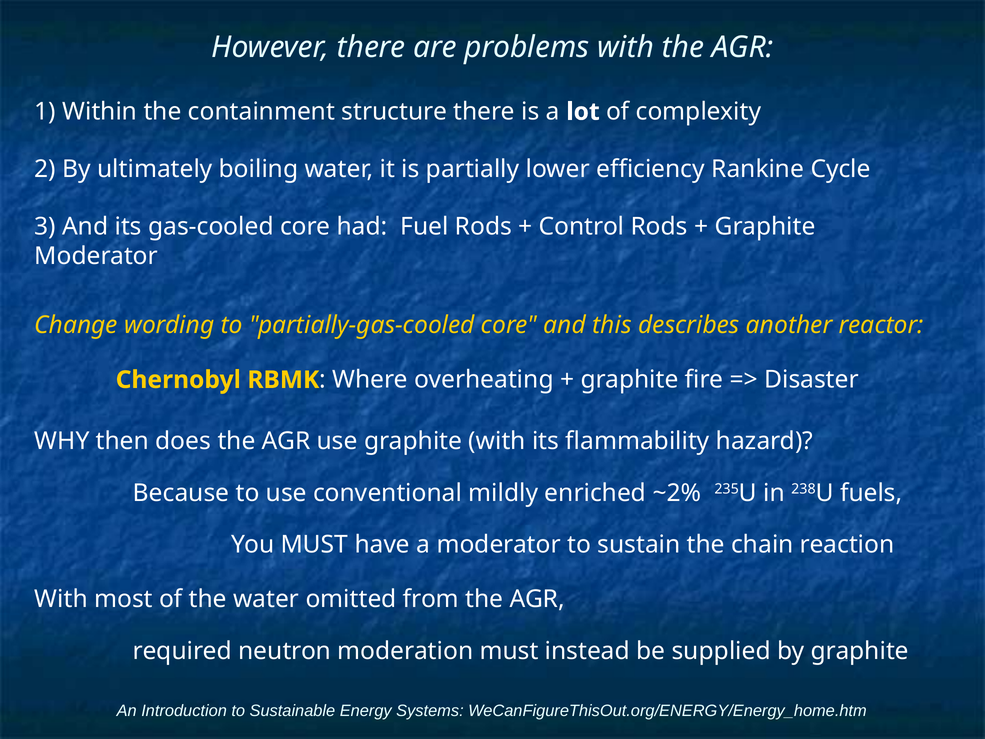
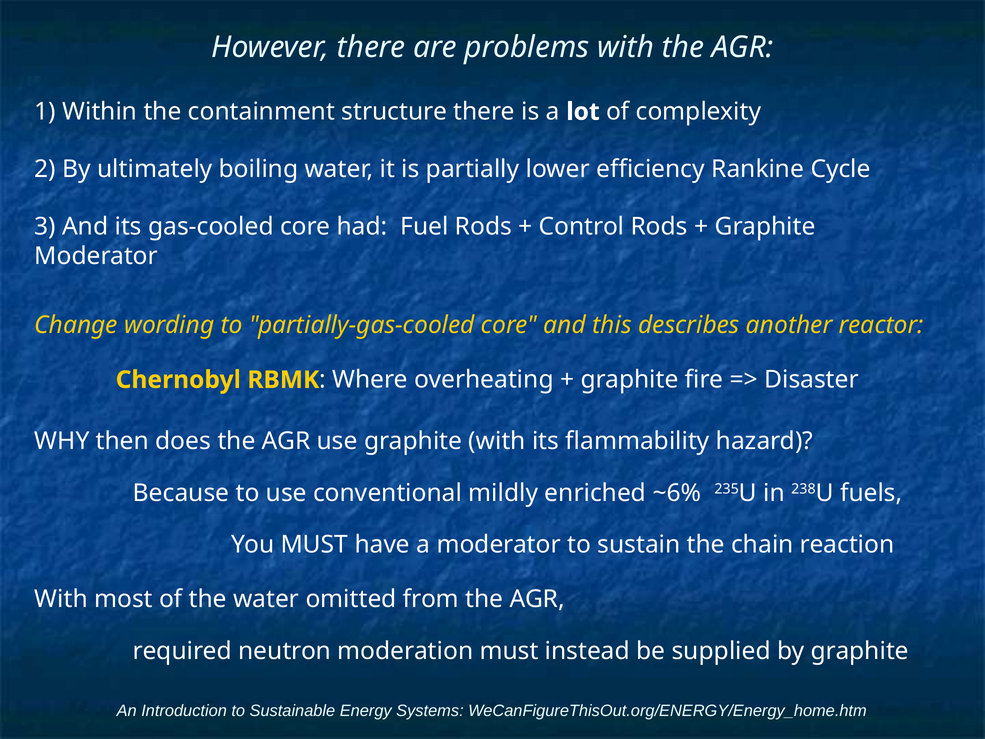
~2%: ~2% -> ~6% (677, 493)
